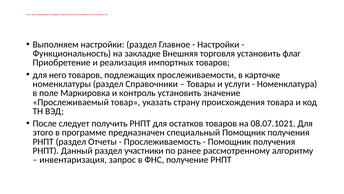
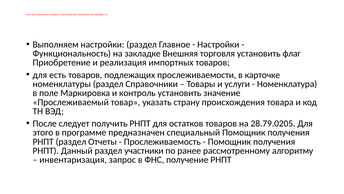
него: него -> есть (58, 75)
08.07.1021: 08.07.1021 -> 28.79.0205 (273, 123)
